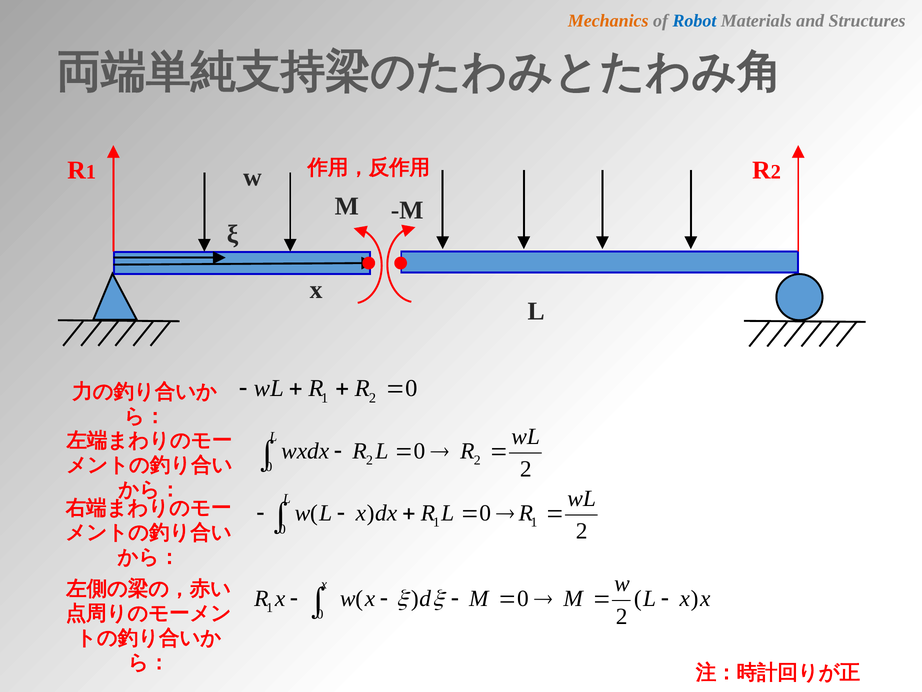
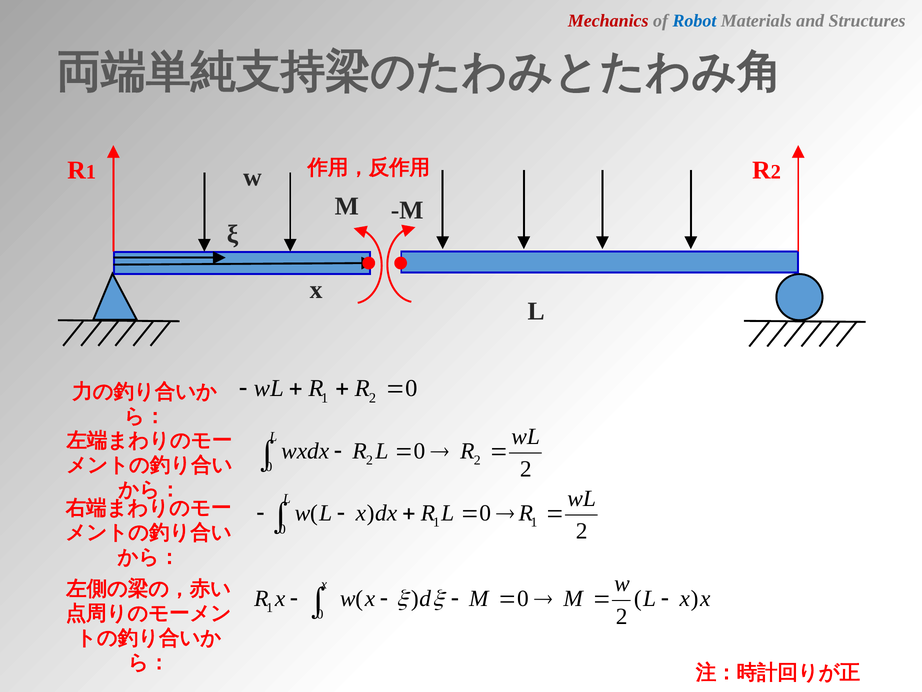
Mechanics colour: orange -> red (608, 21)
